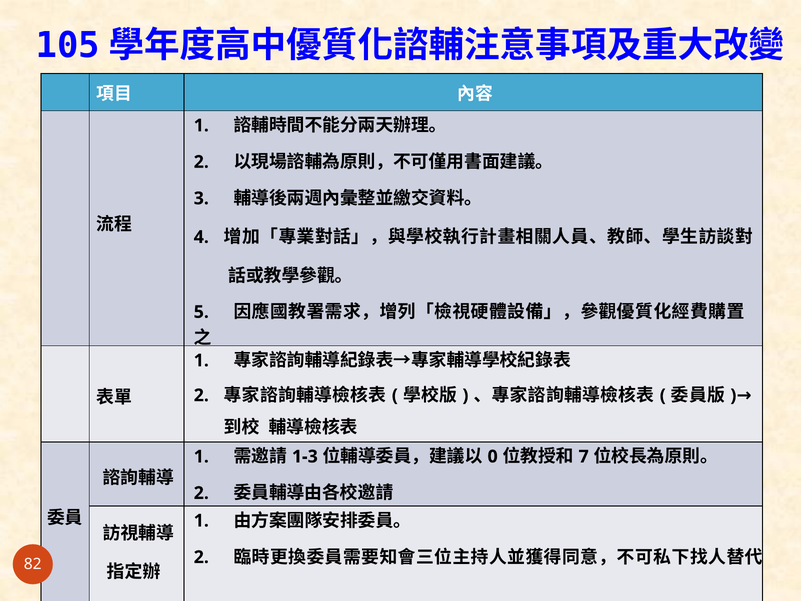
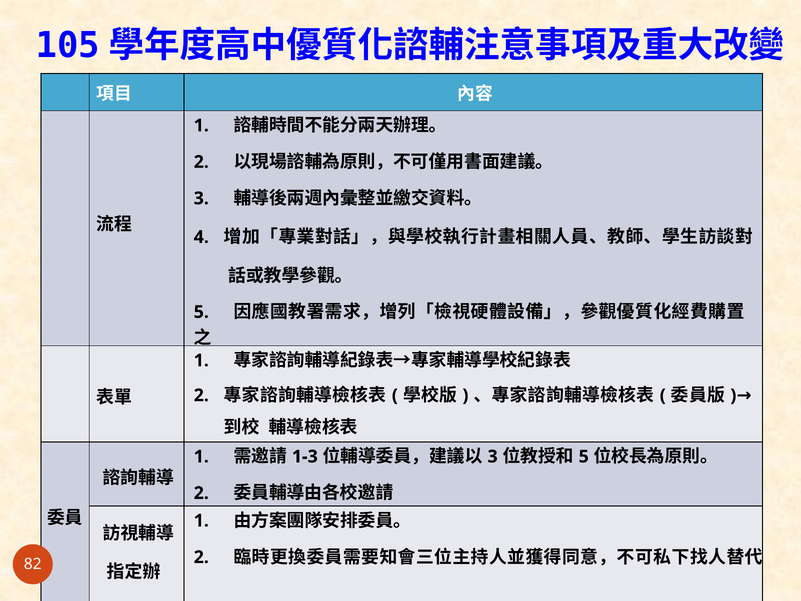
0: 0 -> 3 (493, 456)
7: 7 -> 5 (584, 456)
